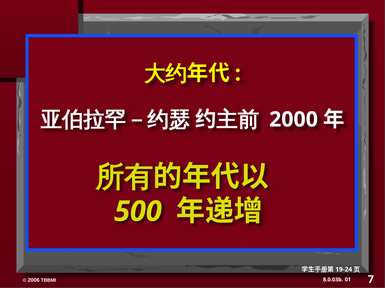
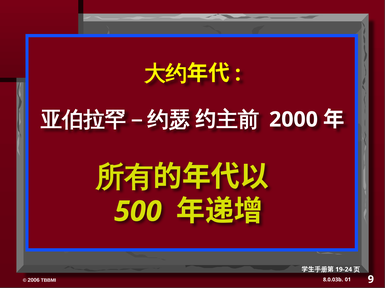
7: 7 -> 9 (371, 280)
